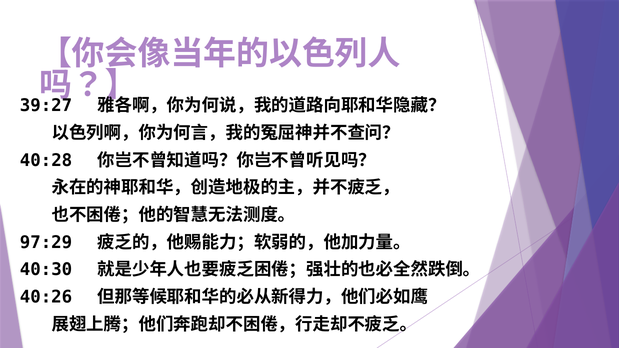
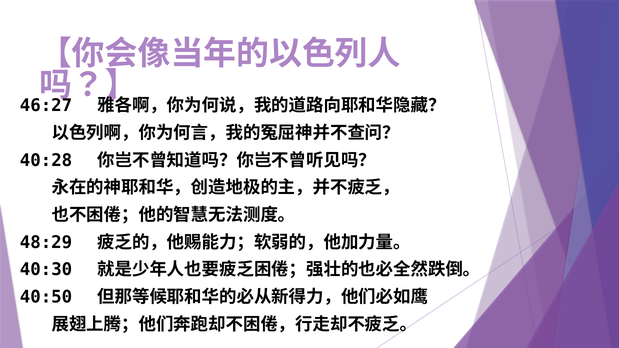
39:27: 39:27 -> 46:27 (46, 106)
97:29: 97:29 -> 48:29 (46, 243)
40:26: 40:26 -> 40:50 (46, 297)
